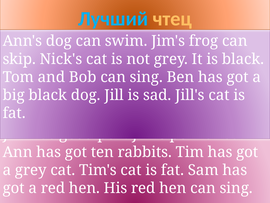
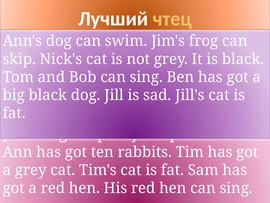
Лучший colour: light blue -> white (113, 19)
